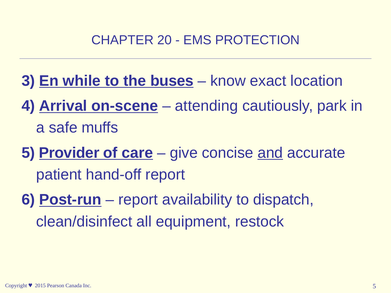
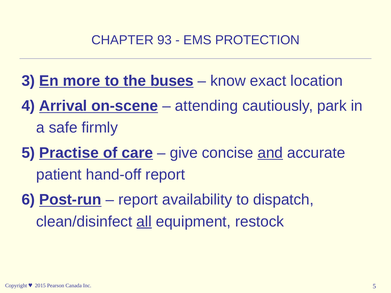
20: 20 -> 93 (164, 40)
while: while -> more (82, 81)
muffs: muffs -> firmly (100, 128)
Provider: Provider -> Practise (69, 153)
all underline: none -> present (144, 222)
